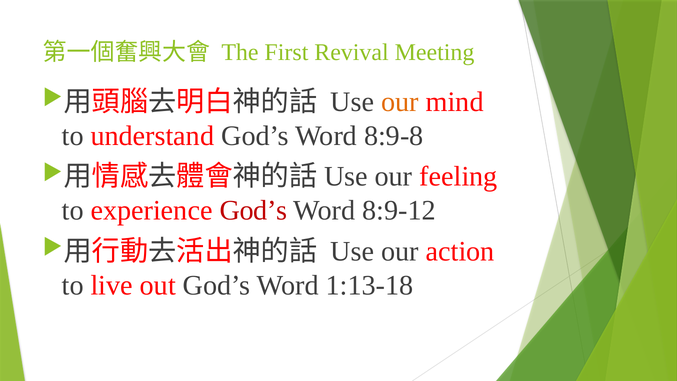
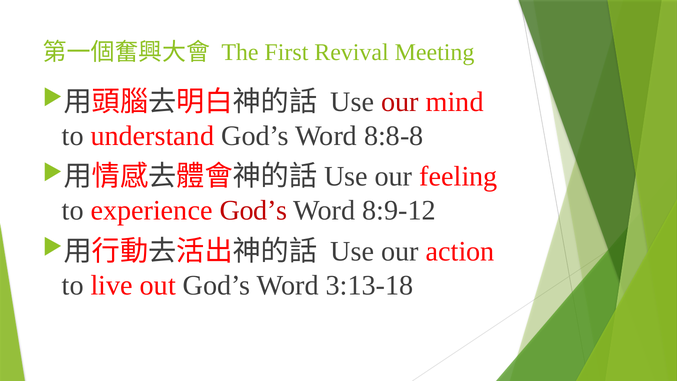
our colour: orange -> red (400, 102)
8:9-8: 8:9-8 -> 8:8-8 (394, 136)
1:13-18: 1:13-18 -> 3:13-18 (370, 285)
